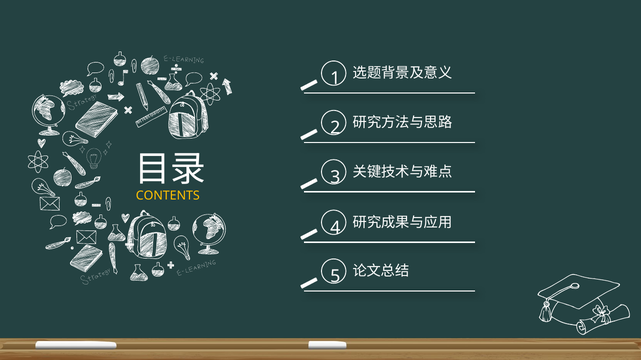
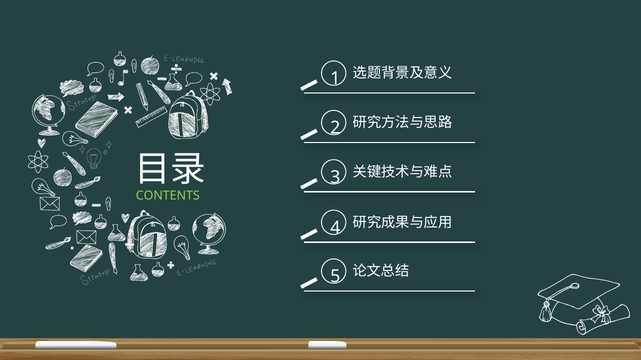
CONTENTS colour: yellow -> light green (168, 196)
